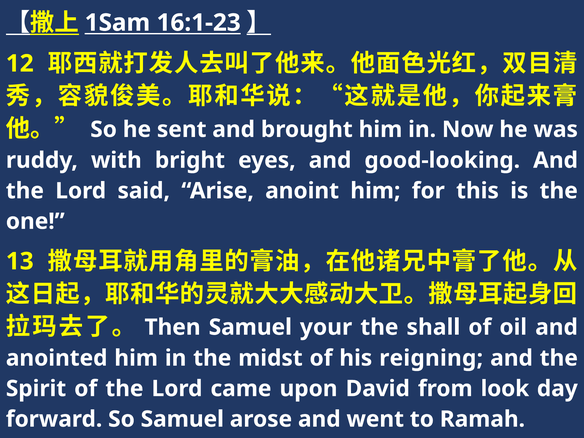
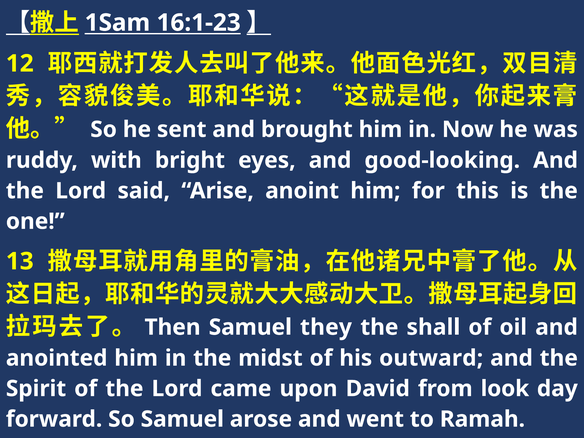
your: your -> they (326, 327)
reigning: reigning -> outward (431, 358)
